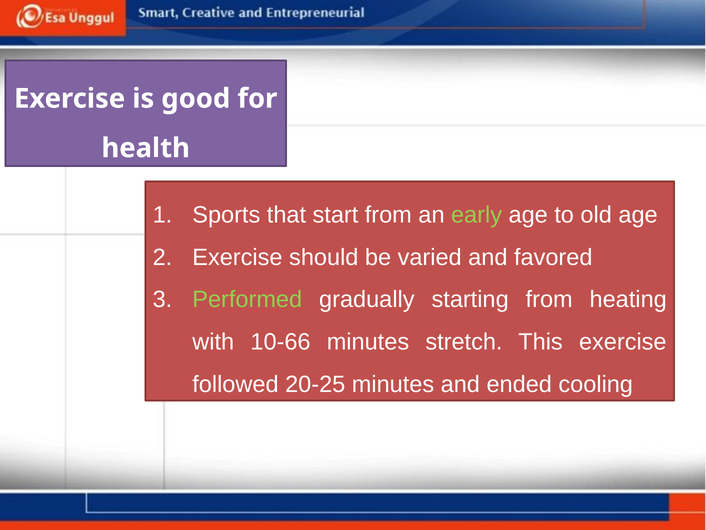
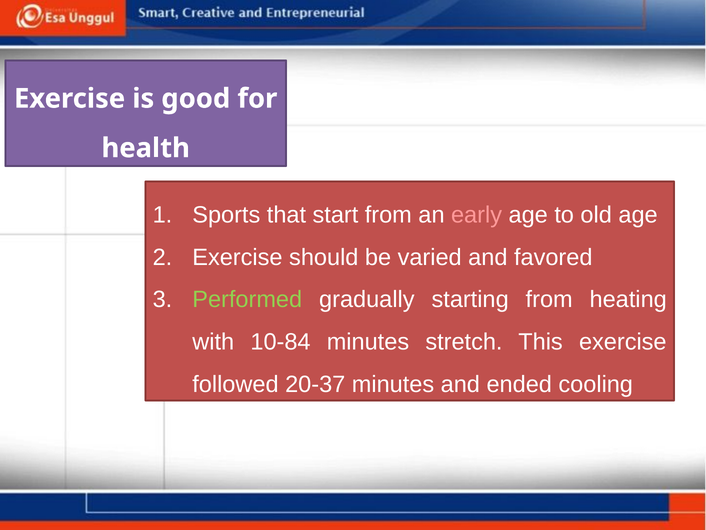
early colour: light green -> pink (477, 215)
10-66: 10-66 -> 10-84 (280, 342)
20-25: 20-25 -> 20-37 (315, 384)
